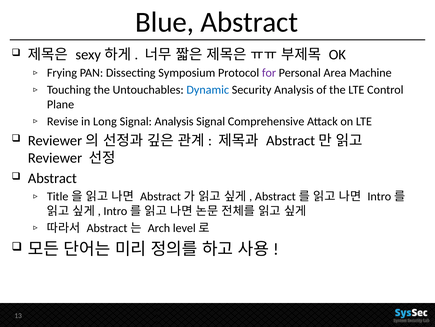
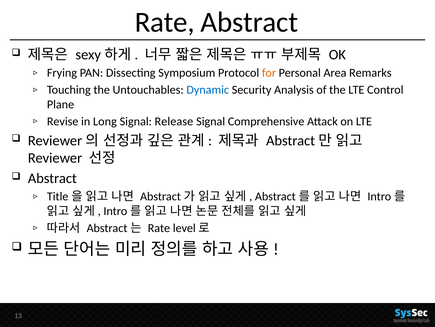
Blue: Blue -> Rate (165, 22)
for colour: purple -> orange (269, 73)
Machine: Machine -> Remarks (370, 73)
Signal Analysis: Analysis -> Release (174, 121)
Arch: Arch -> Rate (159, 228)
